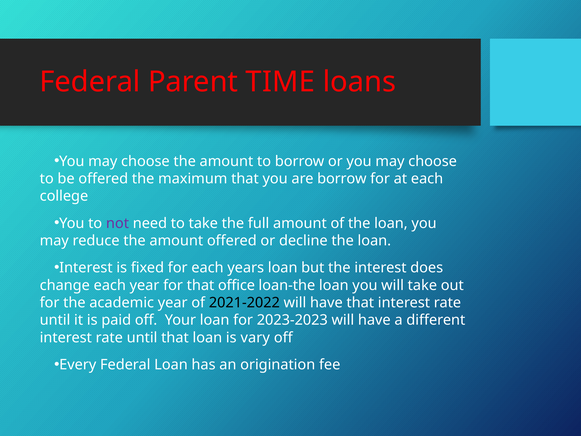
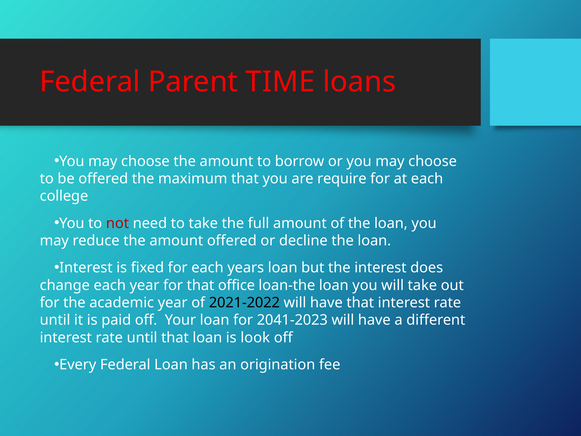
are borrow: borrow -> require (342, 179)
not colour: purple -> red (117, 223)
2023-2023: 2023-2023 -> 2041-2023 (292, 320)
vary: vary -> look (255, 337)
